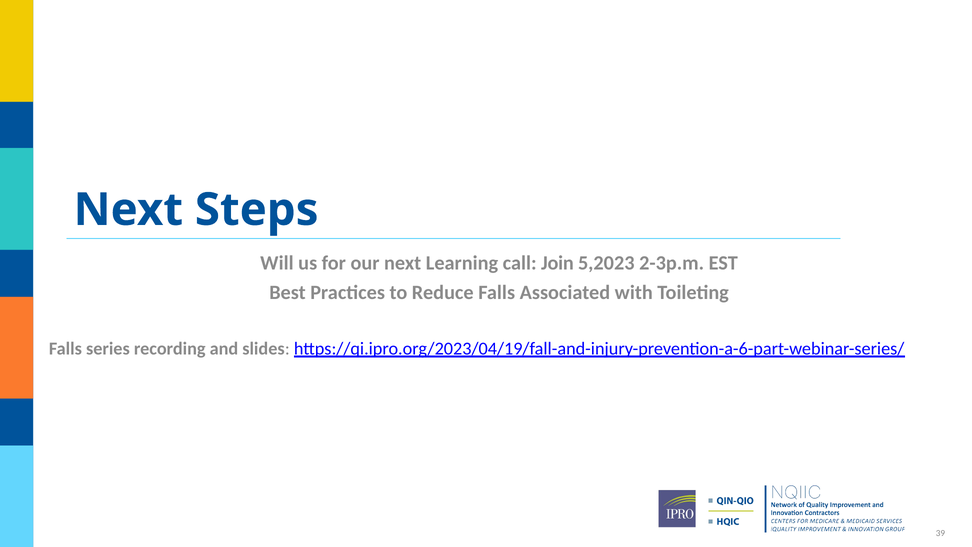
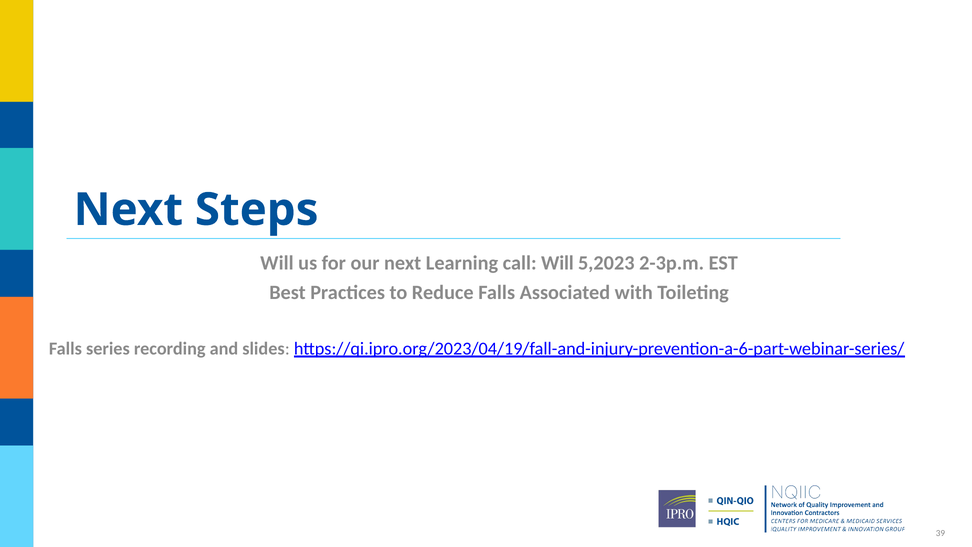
call Join: Join -> Will (557, 263)
